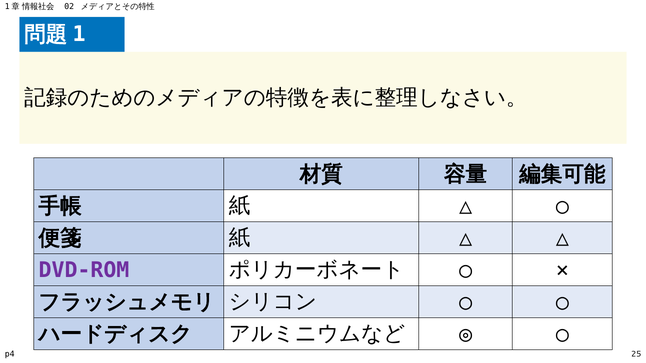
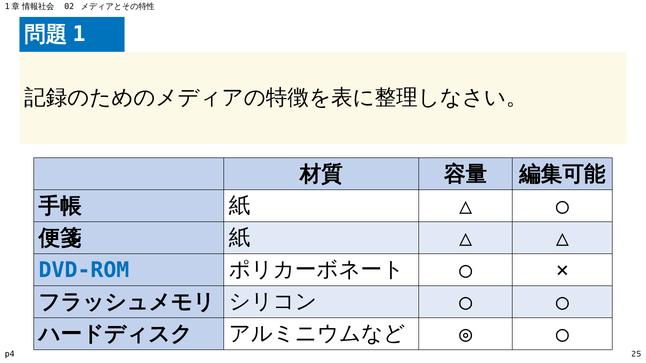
DVD-ROM colour: purple -> blue (84, 270)
